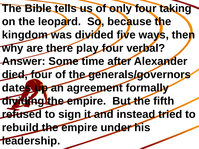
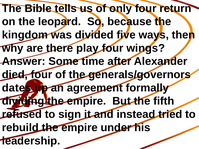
taking: taking -> return (175, 8)
verbal: verbal -> wings (146, 48)
